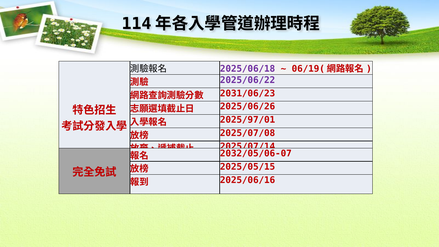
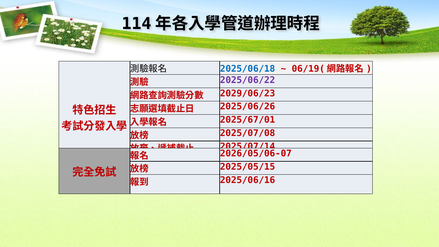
2025/06/18 colour: purple -> blue (248, 69)
2031/06/23: 2031/06/23 -> 2029/06/23 (248, 93)
2025/97/01: 2025/97/01 -> 2025/67/01 (248, 120)
2032/05/06-07: 2032/05/06-07 -> 2026/05/06-07 (256, 153)
